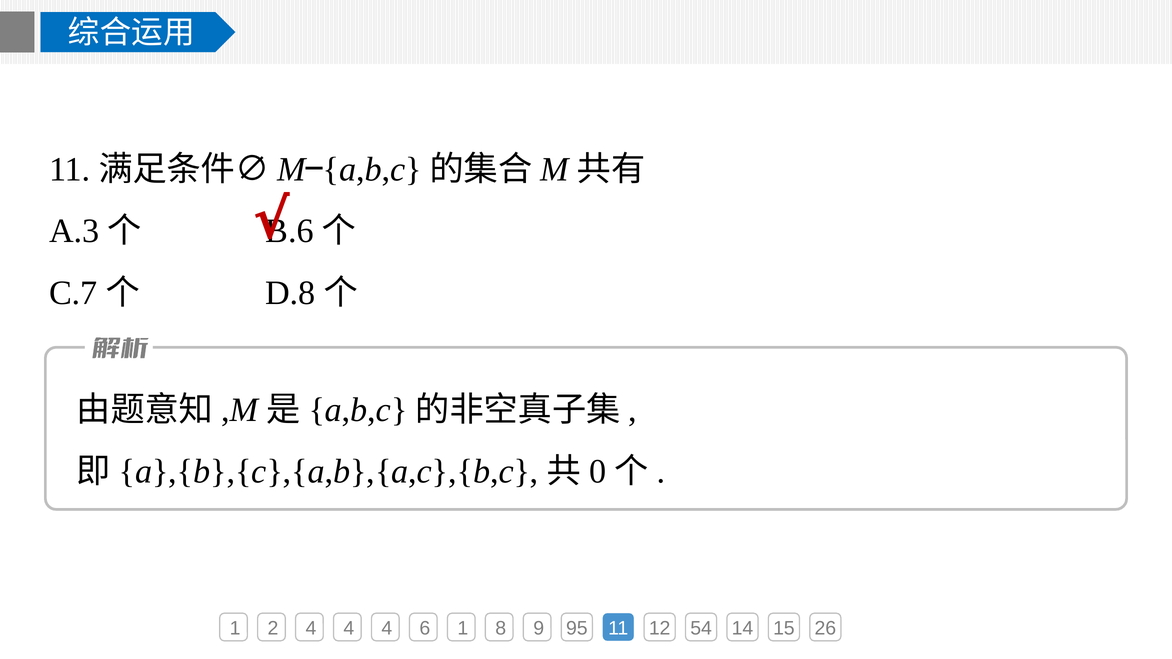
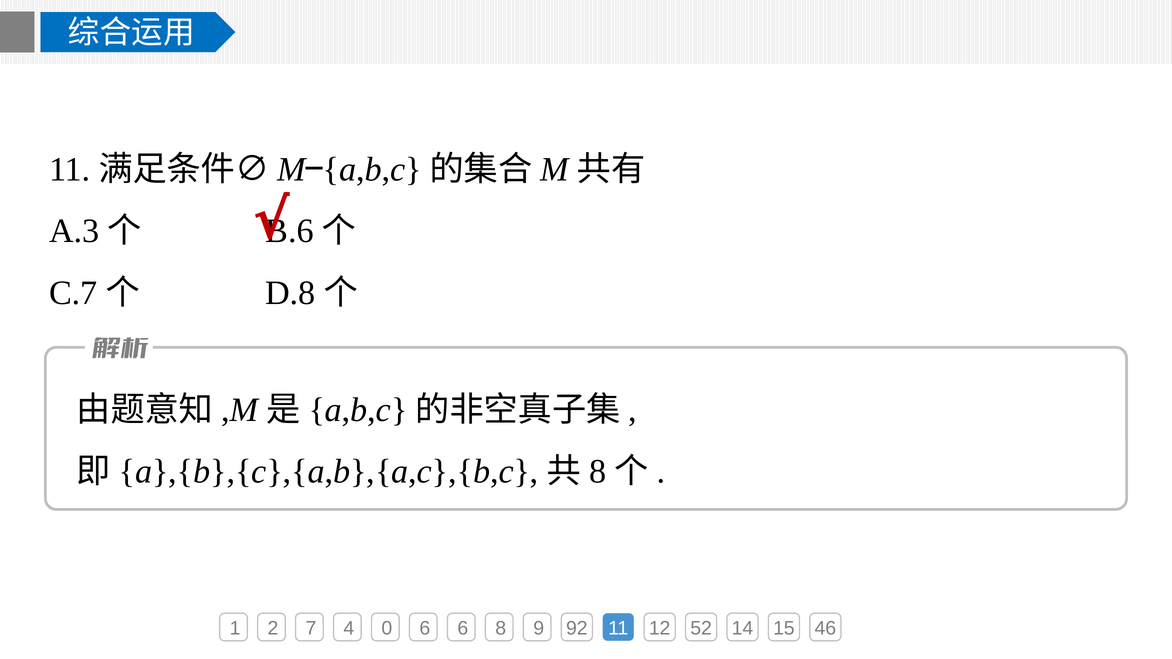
0: 0 -> 8 (598, 472)
2 4: 4 -> 7 (311, 629)
4: 4 -> 0 (387, 629)
6 1: 1 -> 6 (463, 629)
95: 95 -> 92 (577, 629)
54: 54 -> 52 (701, 629)
26: 26 -> 46 (825, 629)
